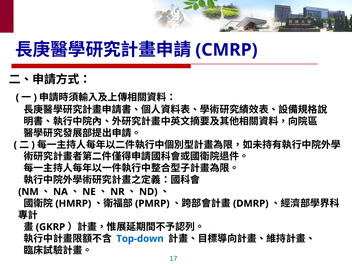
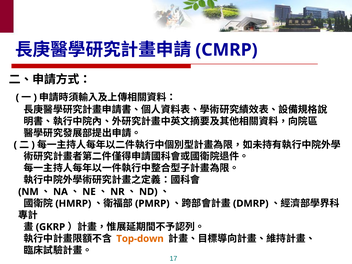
Top-down colour: blue -> orange (140, 239)
